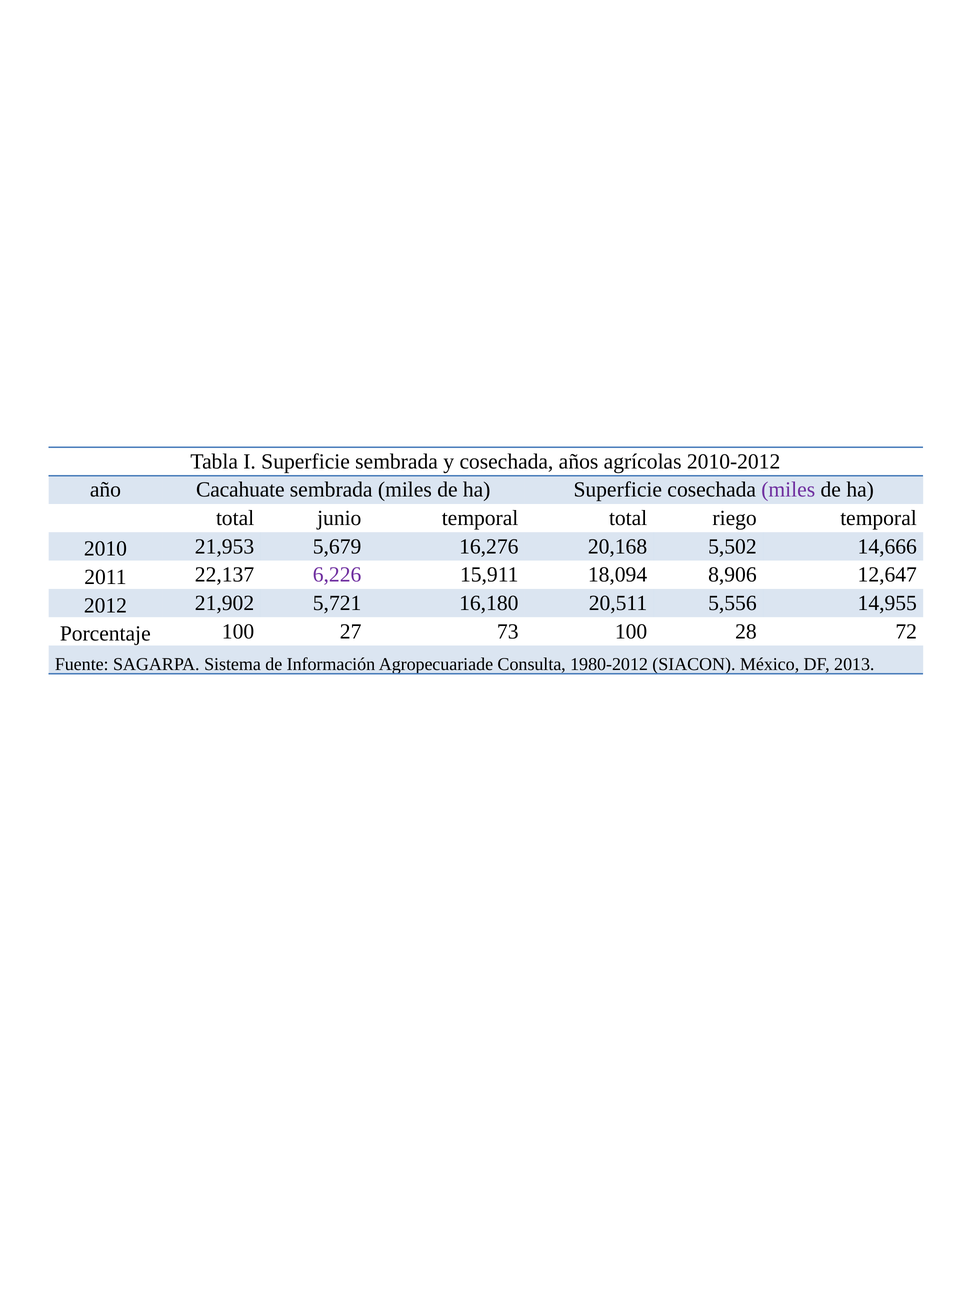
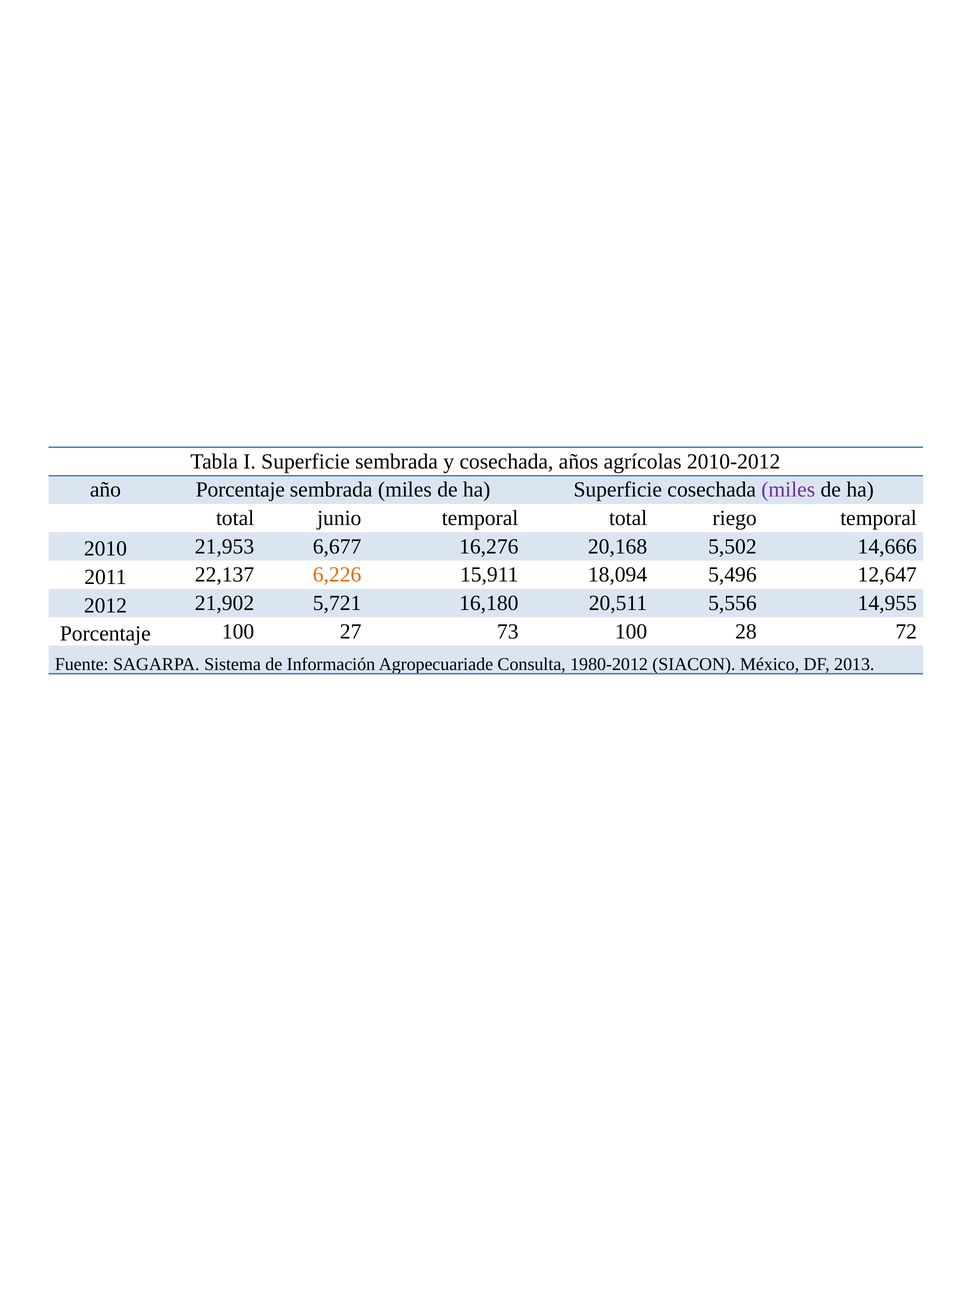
año Cacahuate: Cacahuate -> Porcentaje (240, 489)
5,679: 5,679 -> 6,677 (337, 546)
6,226 colour: purple -> orange (337, 574)
8,906: 8,906 -> 5,496 (732, 574)
